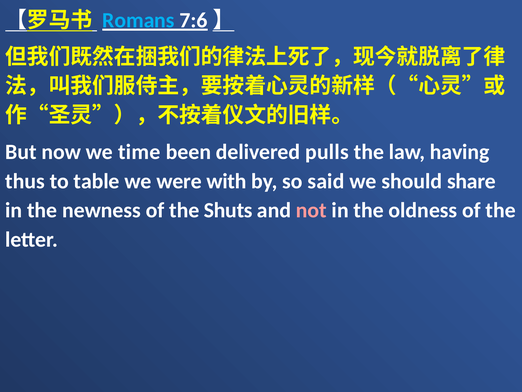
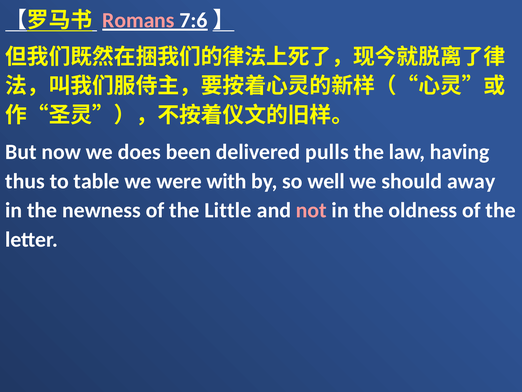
Romans colour: light blue -> pink (138, 20)
time: time -> does (139, 152)
said: said -> well (326, 181)
share: share -> away (471, 181)
Shuts: Shuts -> Little (228, 210)
